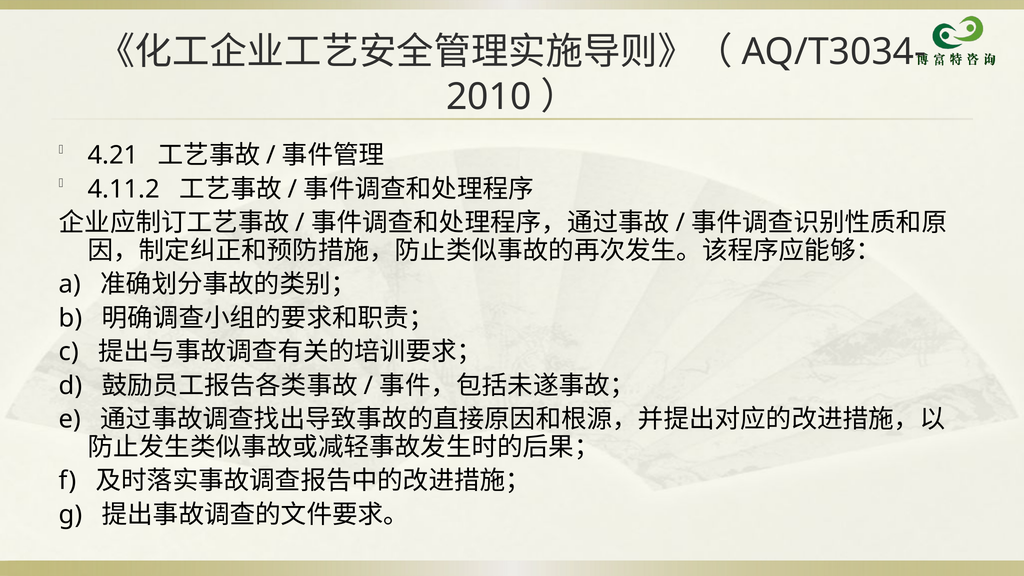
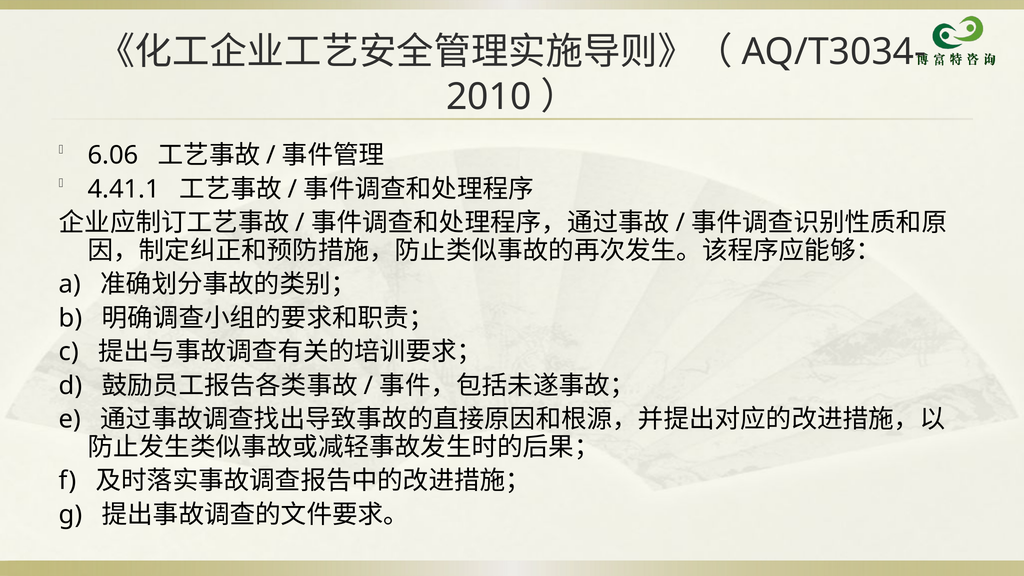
4.21: 4.21 -> 6.06 (113, 155)
4.11.2: 4.11.2 -> 4.41.1 (124, 189)
